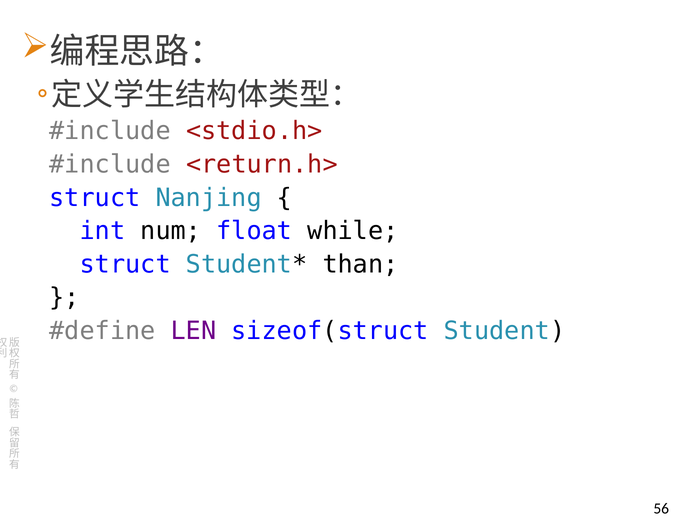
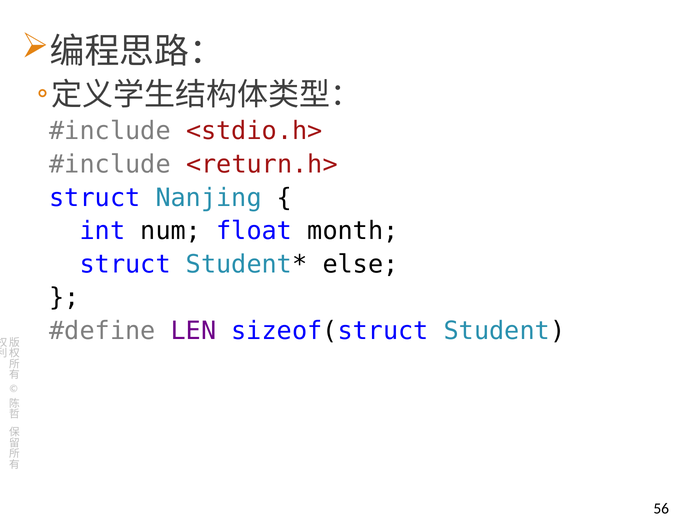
while: while -> month (353, 231)
than: than -> else (360, 264)
